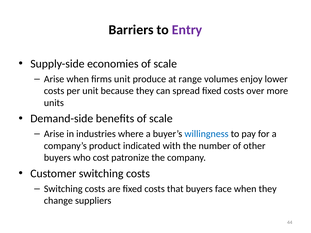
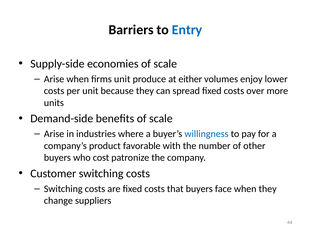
Entry colour: purple -> blue (187, 30)
range: range -> either (190, 79)
indicated: indicated -> favorable (142, 146)
